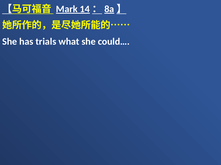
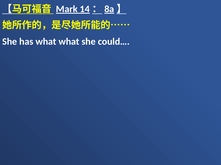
has trials: trials -> what (46, 42)
